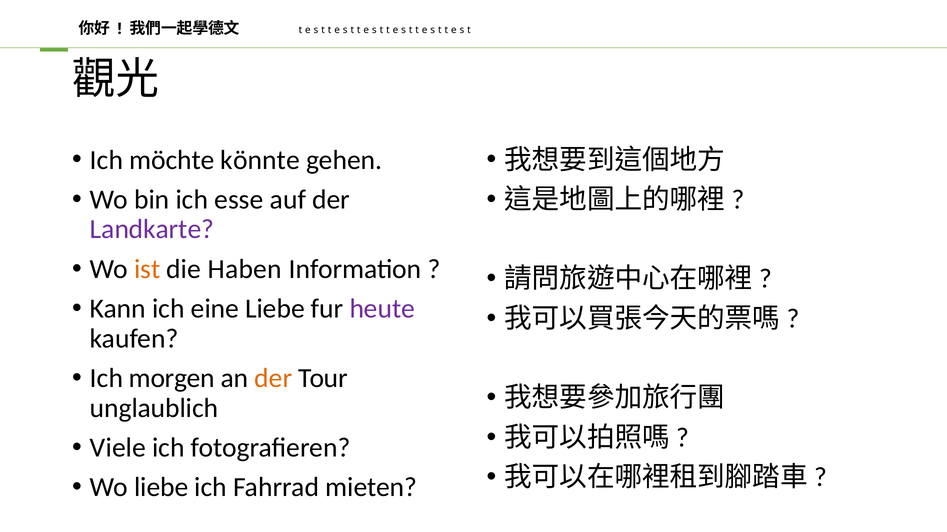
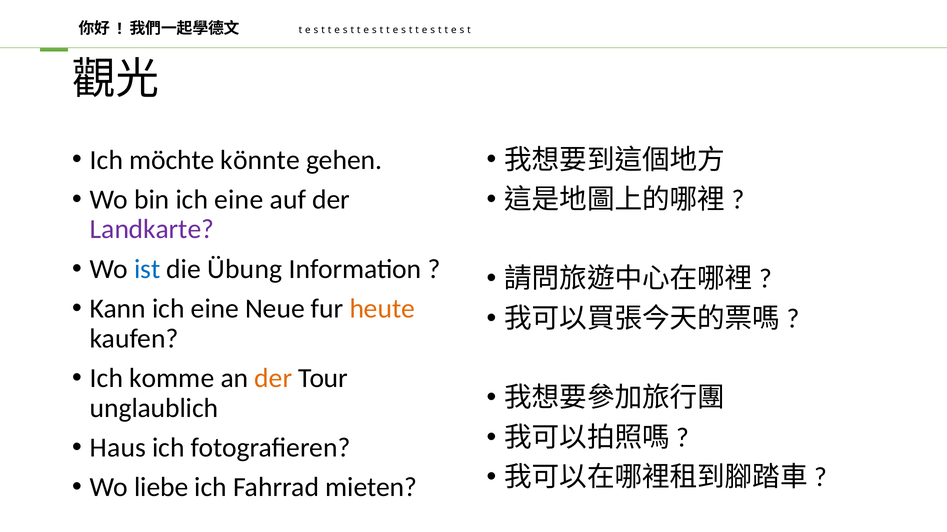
bin ich esse: esse -> eine (239, 200)
ist colour: orange -> blue (147, 269)
Haben: Haben -> Übung (245, 269)
eine Liebe: Liebe -> Neue (275, 309)
heute colour: purple -> orange (382, 309)
morgen: morgen -> komme (172, 379)
Viele: Viele -> Haus (118, 448)
